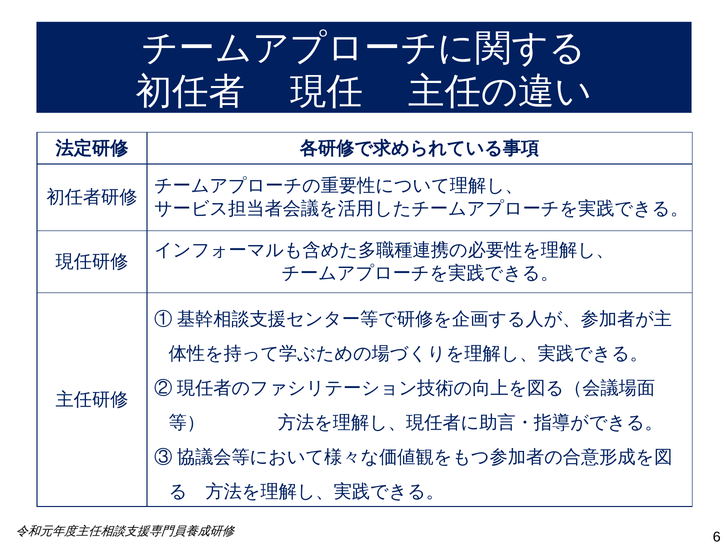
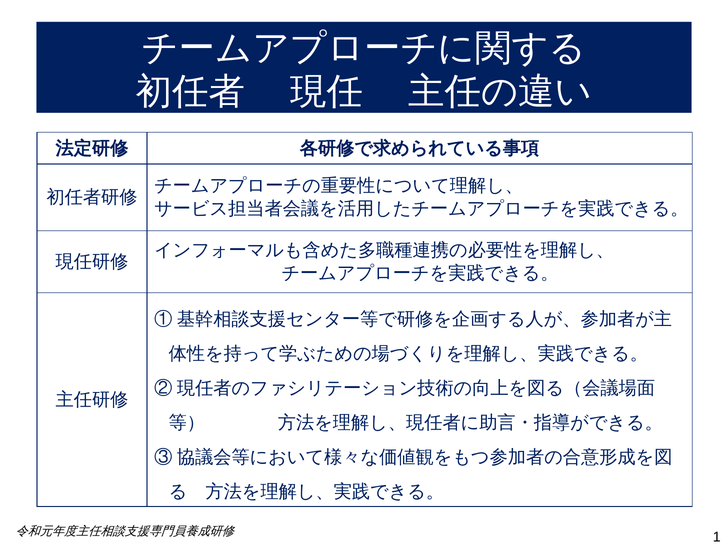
6: 6 -> 1 (717, 537)
